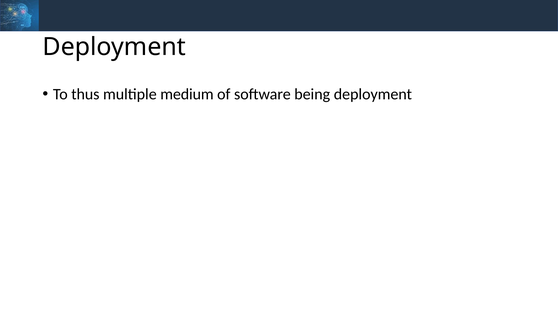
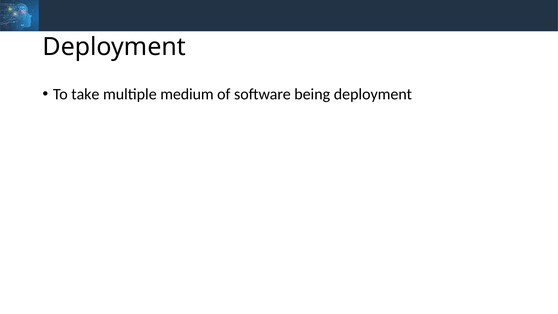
thus: thus -> take (85, 94)
